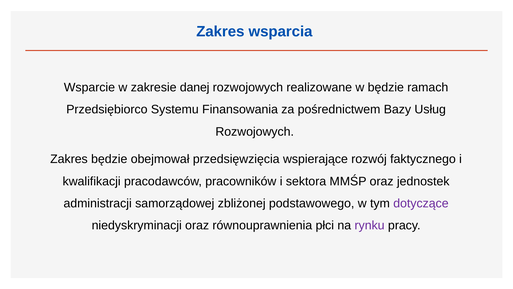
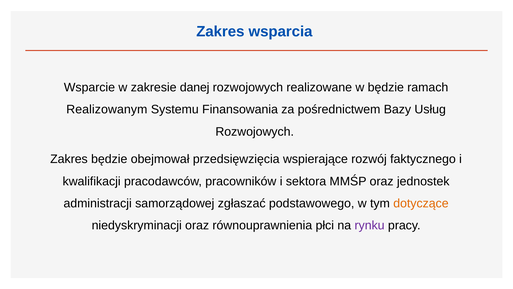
Przedsiębiorco: Przedsiębiorco -> Realizowanym (107, 109)
zbliżonej: zbliżonej -> zgłaszać (242, 203)
dotyczące colour: purple -> orange (421, 203)
